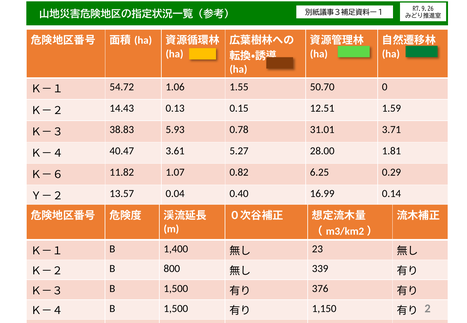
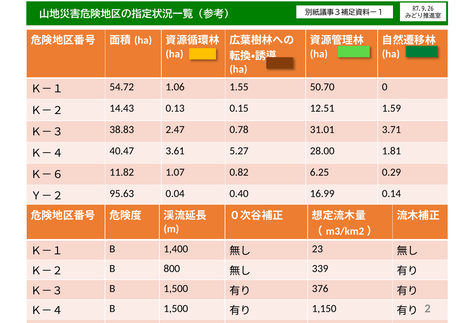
5.93: 5.93 -> 2.47 (175, 130)
13.57: 13.57 -> 95.63 (122, 194)
